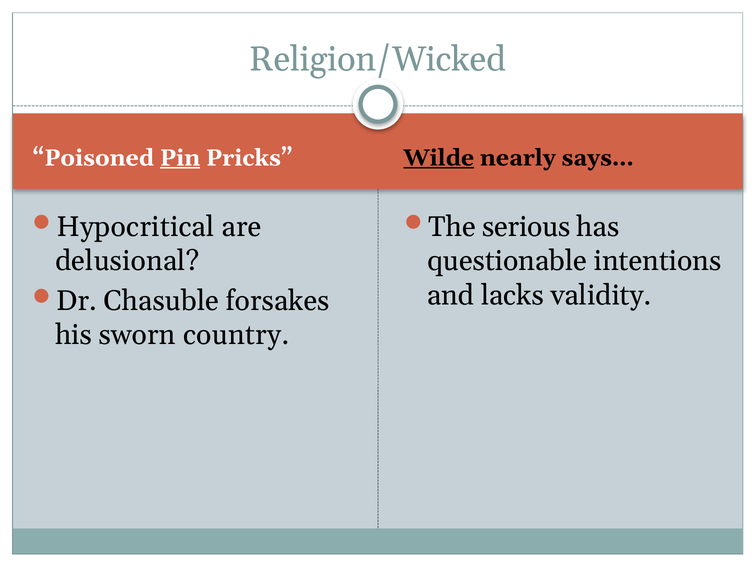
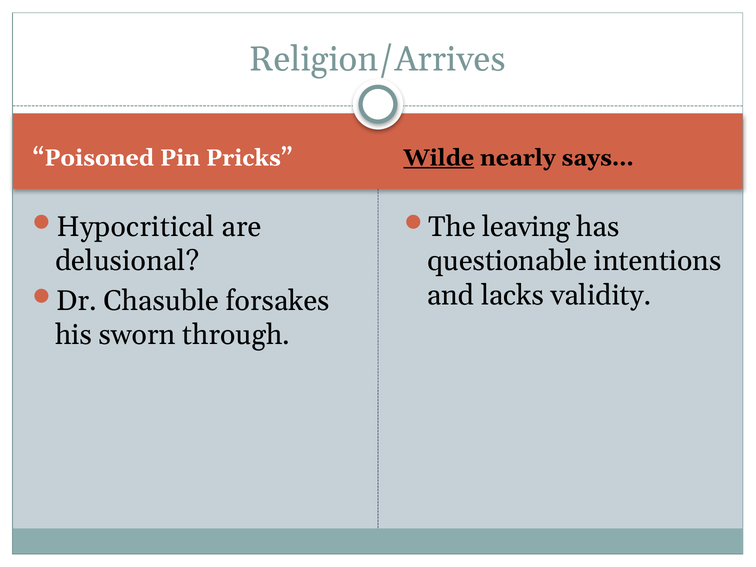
Religion/Wicked: Religion/Wicked -> Religion/Arrives (378, 60)
Pin underline: present -> none (180, 158)
serious: serious -> leaving (526, 227)
country: country -> through (236, 335)
